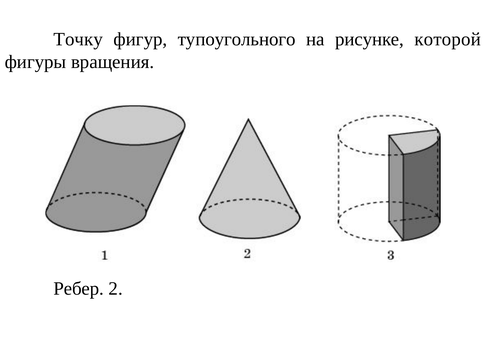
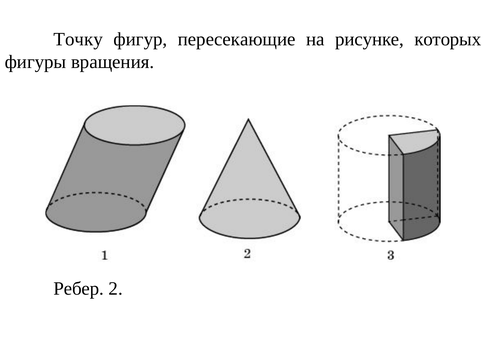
тупоугольного: тупоугольного -> пересекающие (237, 39)
которой: которой -> которых (448, 39)
